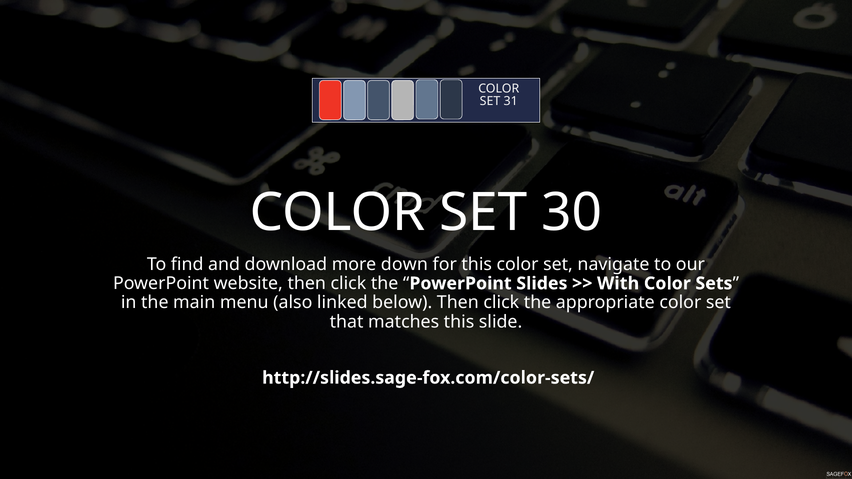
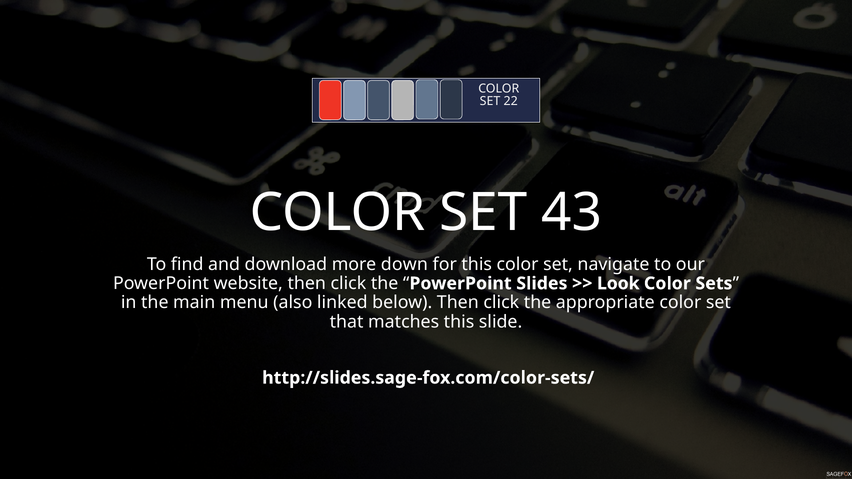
31: 31 -> 22 (511, 101)
30: 30 -> 43 (572, 213)
With: With -> Look (618, 284)
